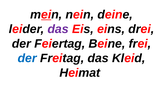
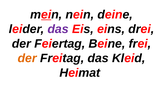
der colour: blue -> orange (27, 59)
